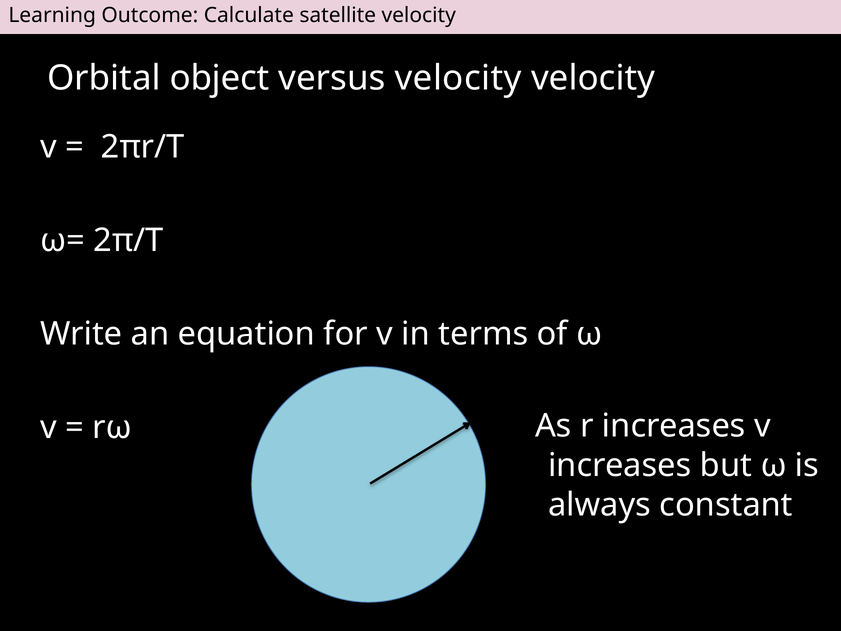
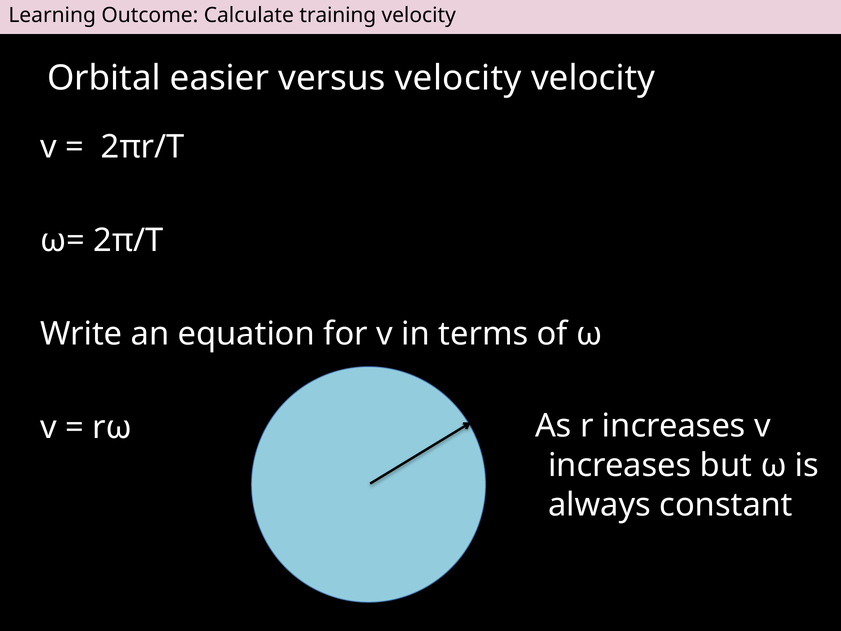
satellite: satellite -> training (338, 15)
object: object -> easier (219, 78)
